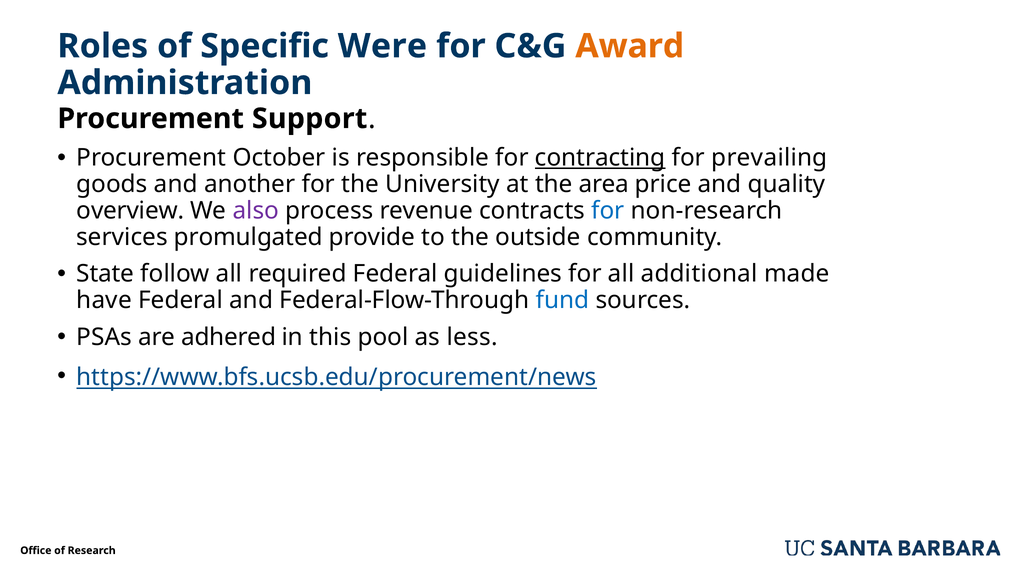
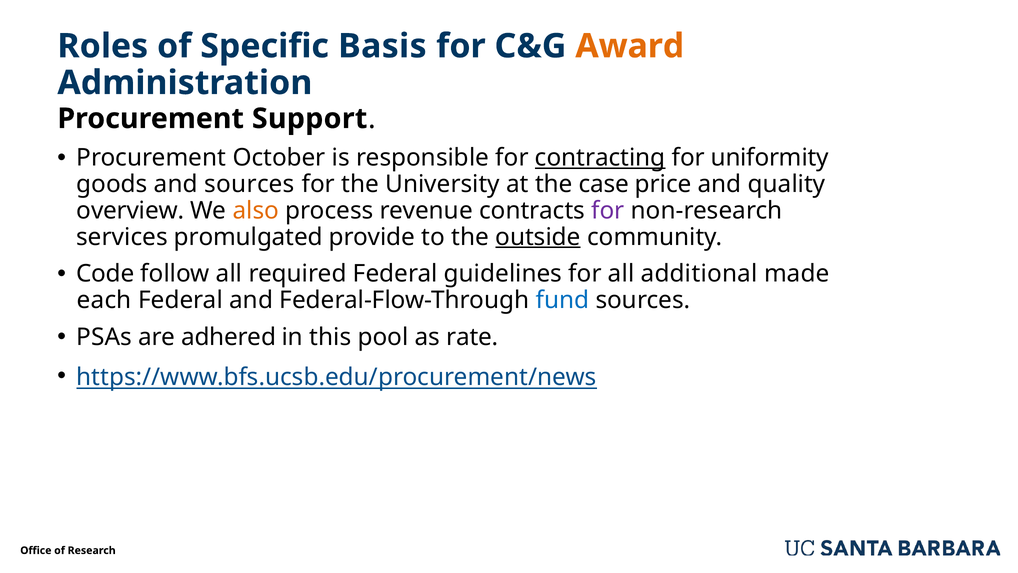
Were: Were -> Basis (382, 46)
prevailing: prevailing -> uniformity (770, 158)
and another: another -> sources (250, 184)
area: area -> case (604, 184)
also colour: purple -> orange (256, 210)
for colour: blue -> purple (608, 210)
outside underline: none -> present (538, 237)
State: State -> Code (105, 274)
have: have -> each (104, 300)
less: less -> rate (472, 337)
